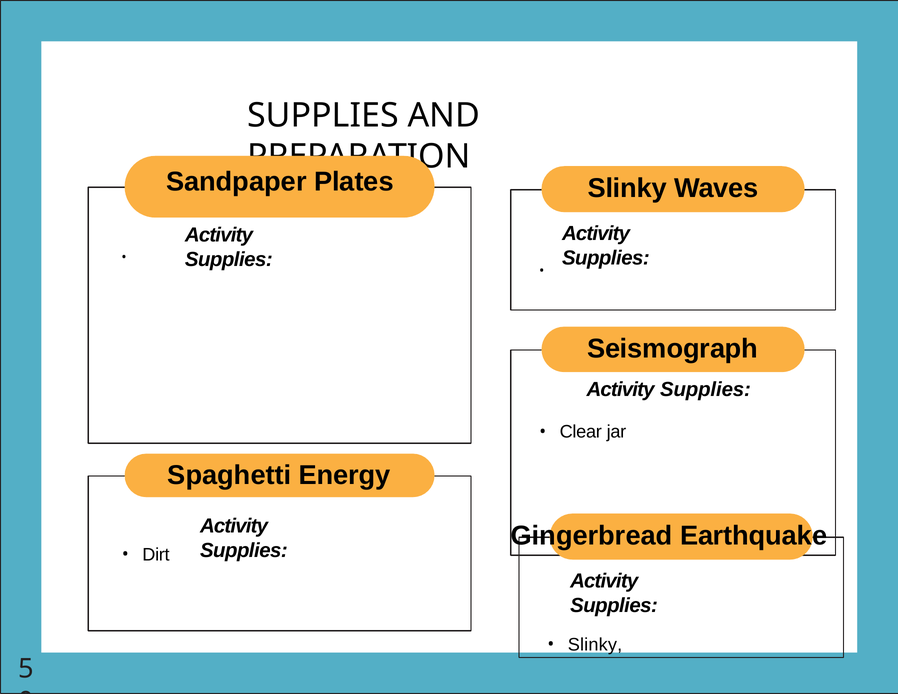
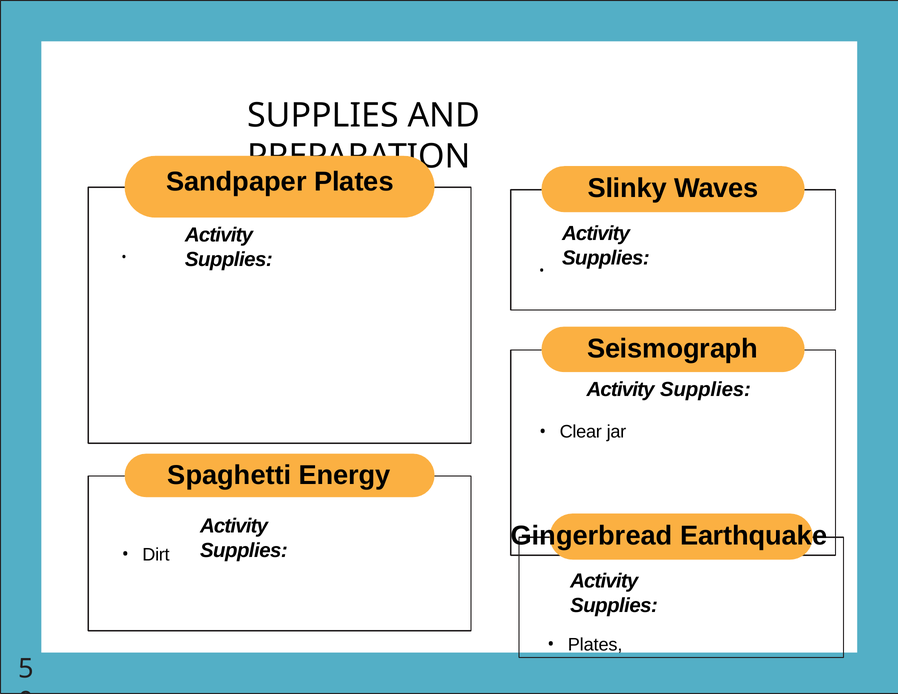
Slinky: Slinky -> Plates (595, 645)
